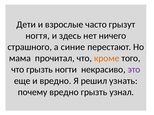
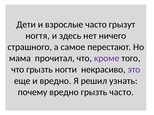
синие: синие -> самое (73, 47)
кроме colour: orange -> purple (107, 59)
грызть узнал: узнал -> часто (122, 92)
